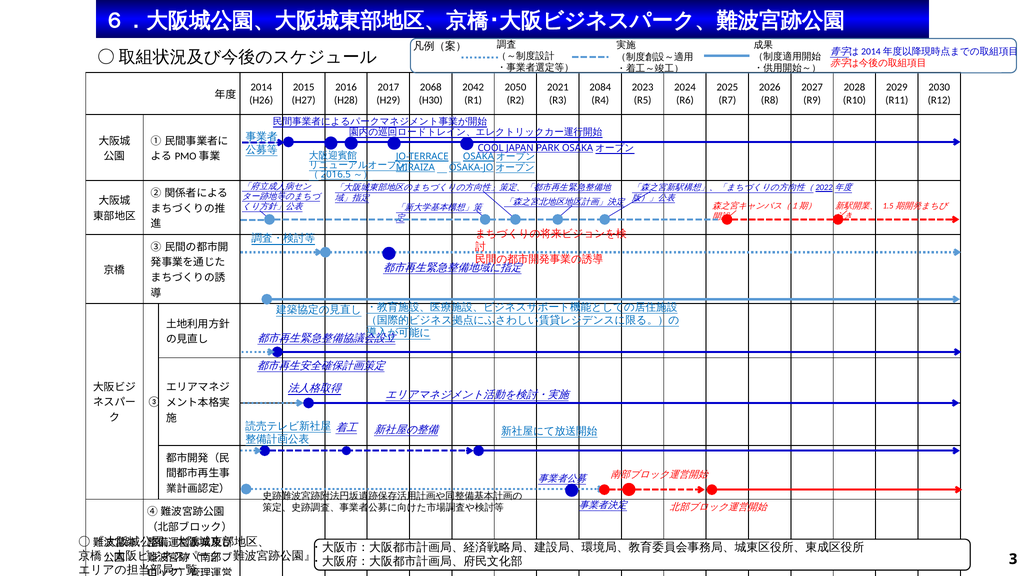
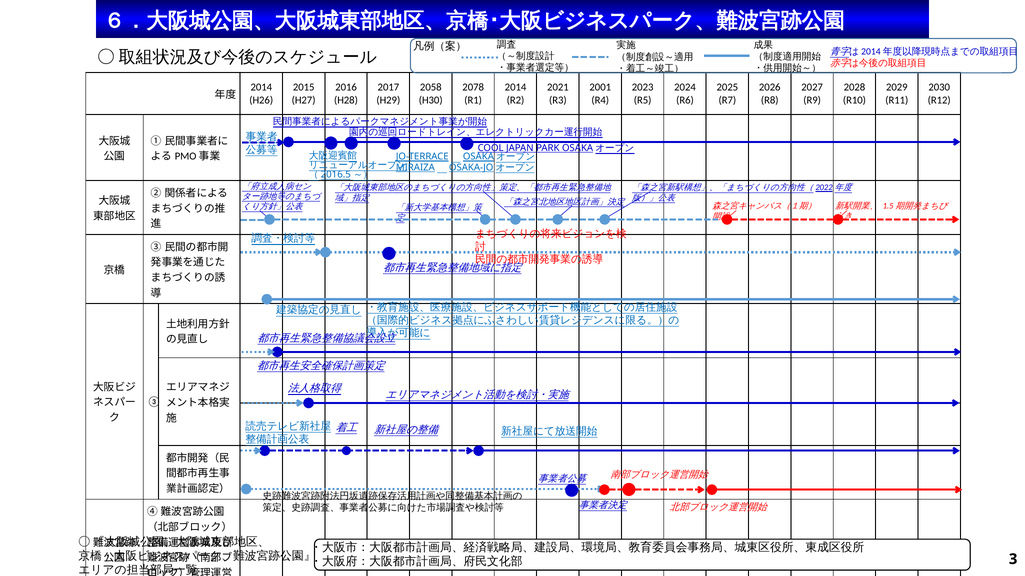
2068: 2068 -> 2058 (431, 87)
2042: 2042 -> 2078 (473, 87)
2050: 2050 -> 2014 (516, 87)
2084: 2084 -> 2001 (600, 87)
